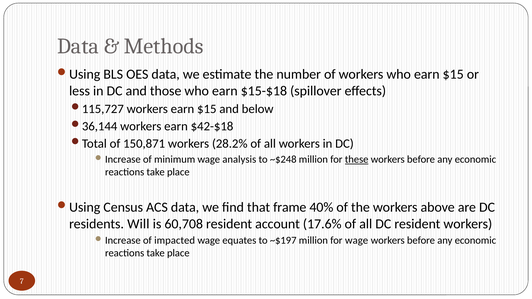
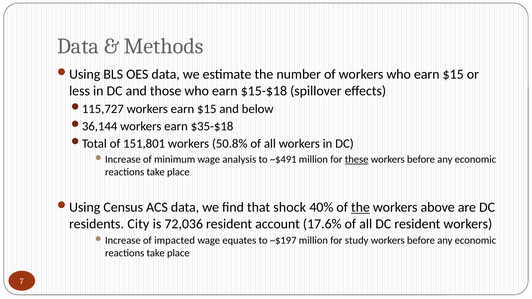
$42-$18: $42-$18 -> $35-$18 (212, 126)
150,871: 150,871 -> 151,801 (144, 144)
28.2%: 28.2% -> 50.8% (230, 144)
~$248: ~$248 -> ~$491 (283, 160)
frame: frame -> shock (290, 208)
the underline: none -> present (360, 208)
Will: Will -> City (138, 224)
60,708: 60,708 -> 72,036 (184, 224)
for wage: wage -> study (357, 241)
